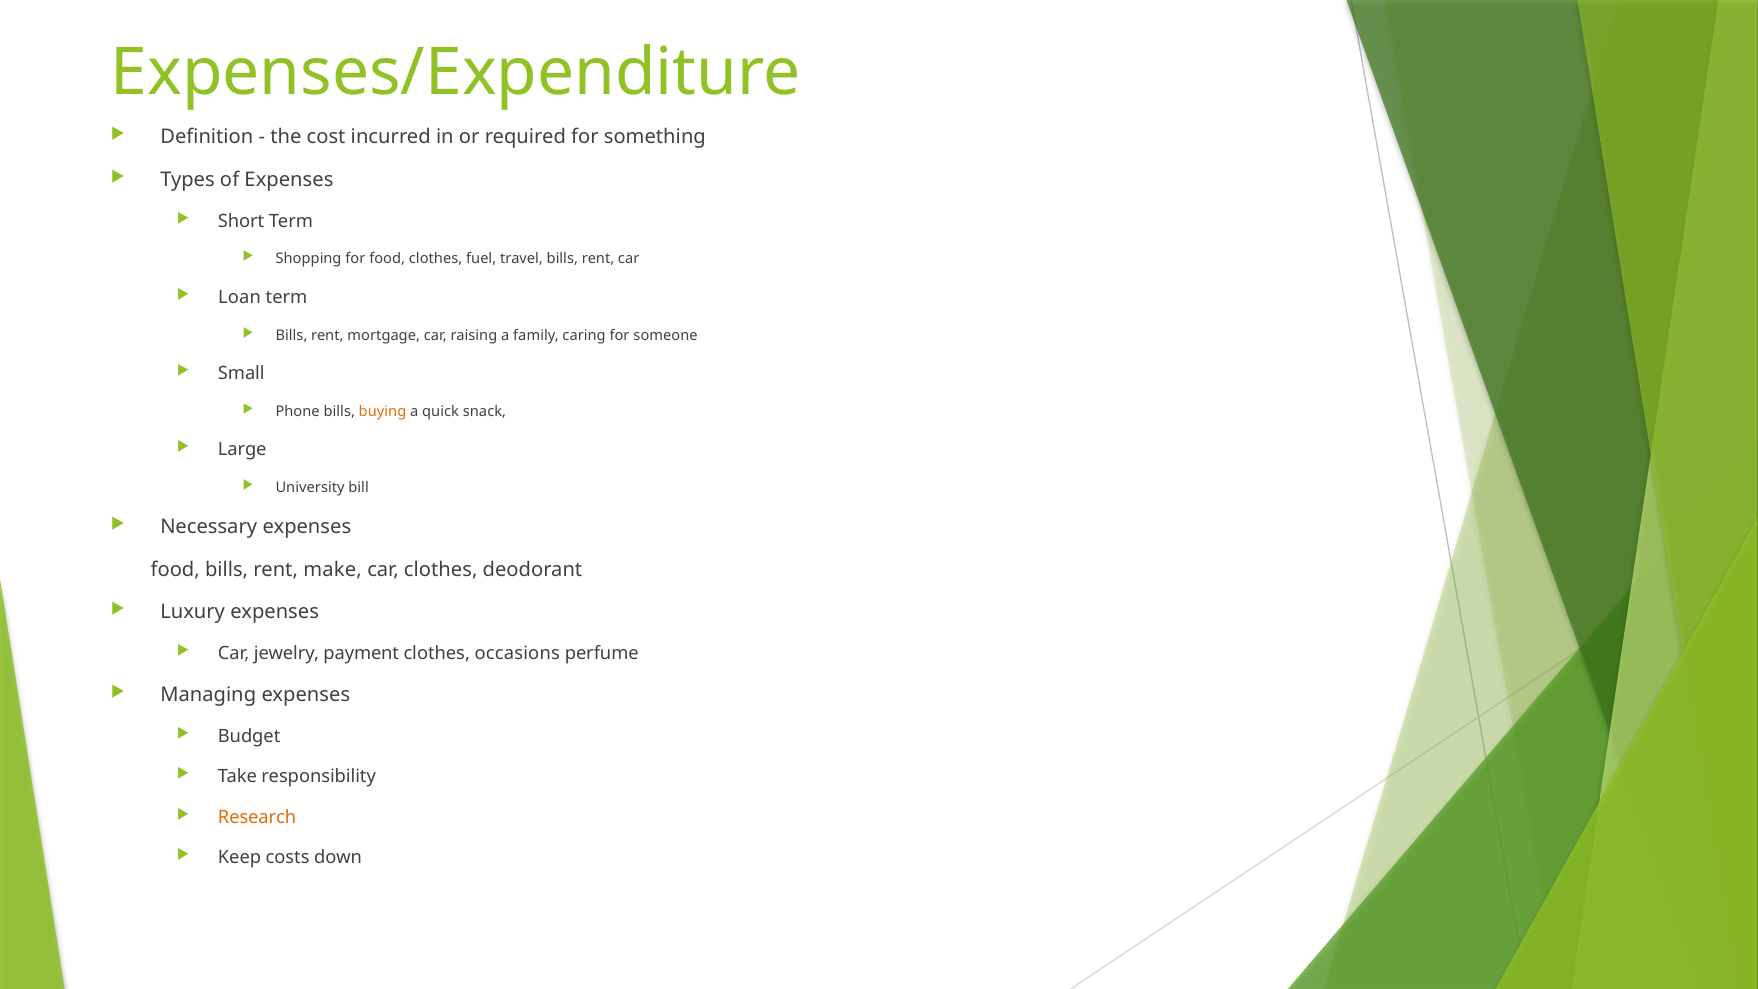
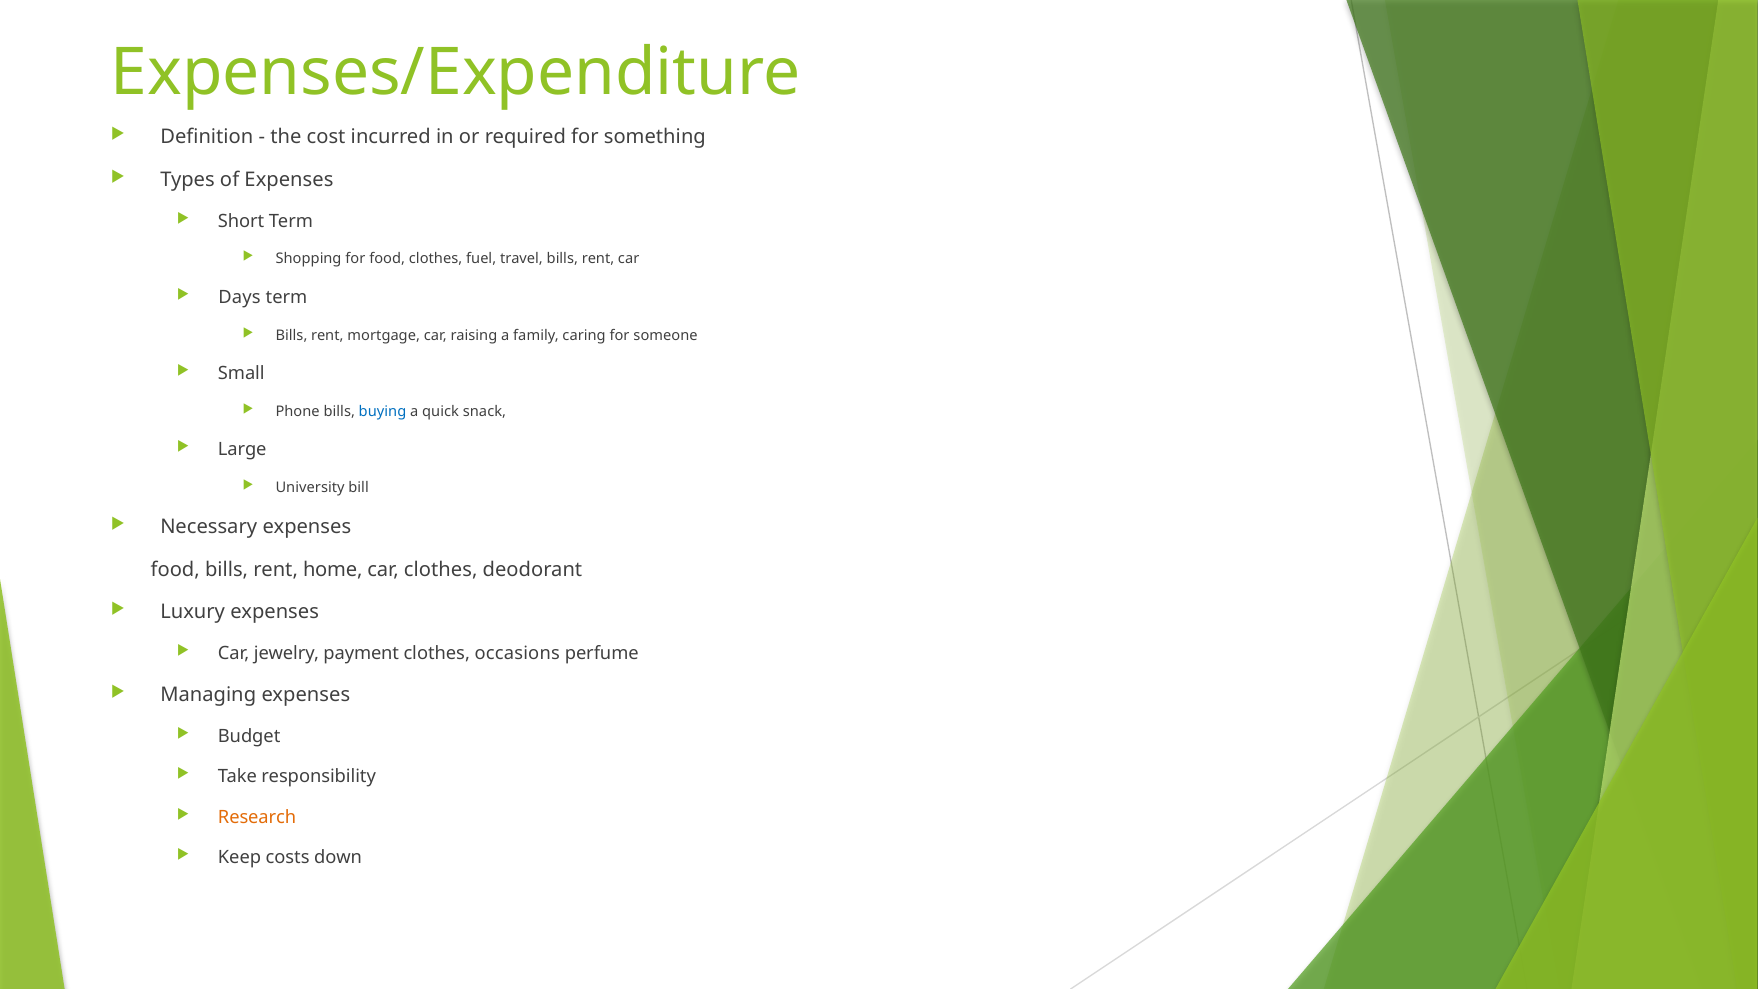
Loan: Loan -> Days (239, 297)
buying colour: orange -> blue (383, 411)
make: make -> home (333, 570)
